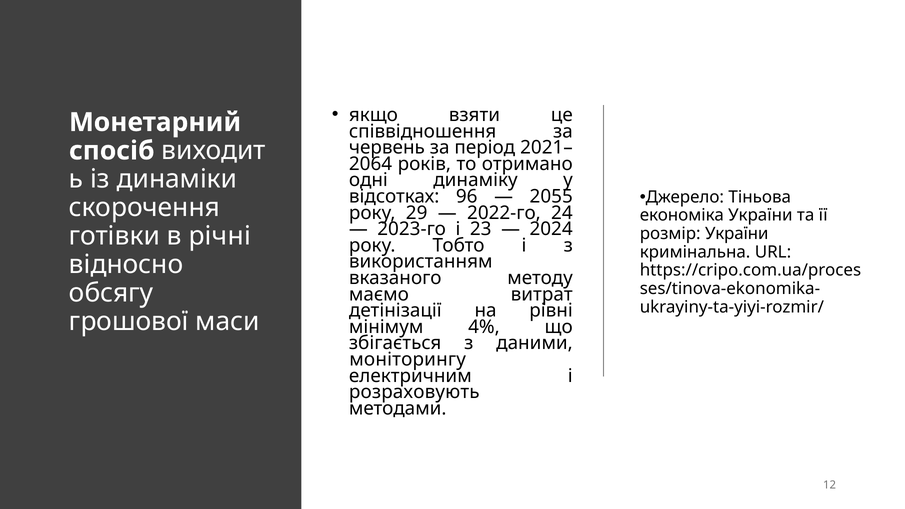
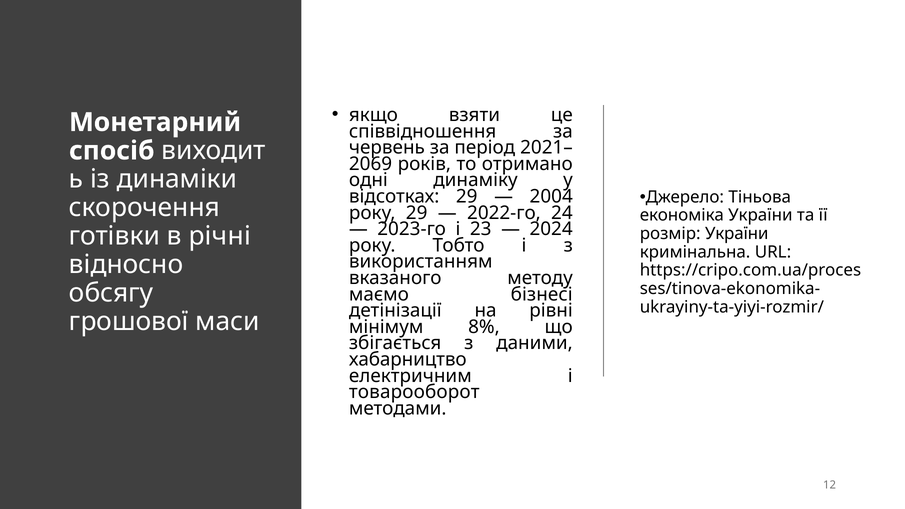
2064: 2064 -> 2069 (371, 164)
відсотках 96: 96 -> 29 (467, 197)
2055: 2055 -> 2004 (551, 197)
витрат: витрат -> бізнесі (542, 294)
4%: 4% -> 8% (484, 327)
моніторингу: моніторингу -> хабарництво (408, 360)
розраховують: розраховують -> товарооборот (414, 392)
